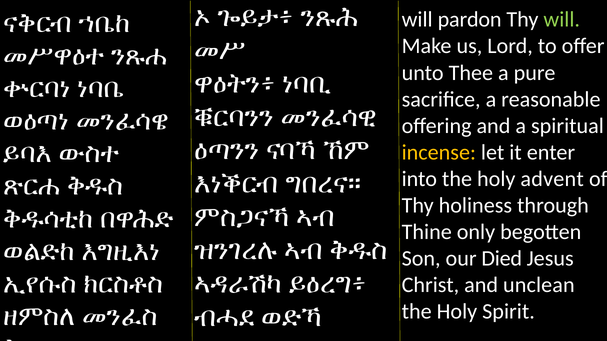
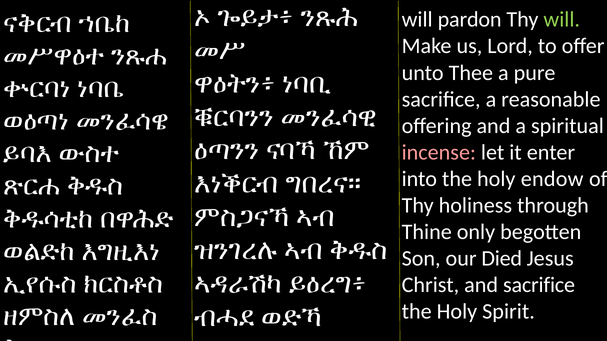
incense colour: yellow -> pink (439, 152)
advent: advent -> endow (552, 179)
and unclean: unclean -> sacrifice (539, 285)
